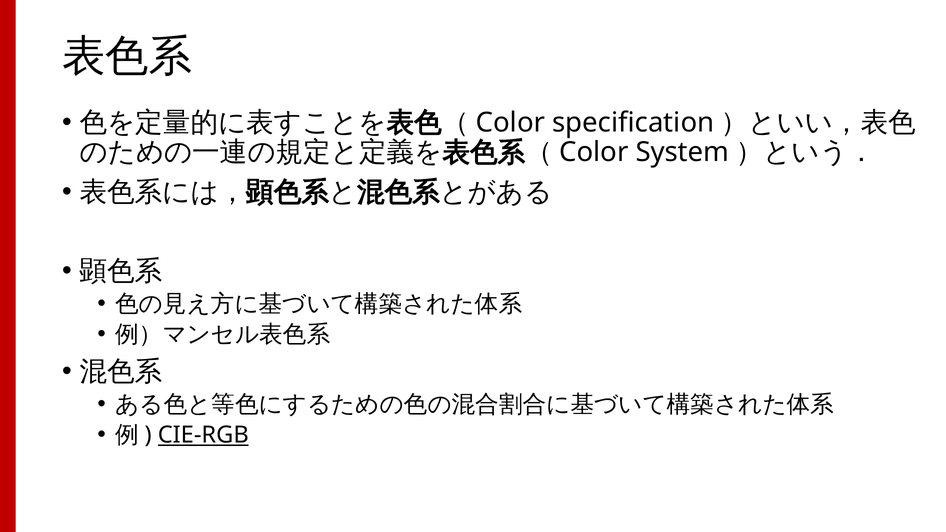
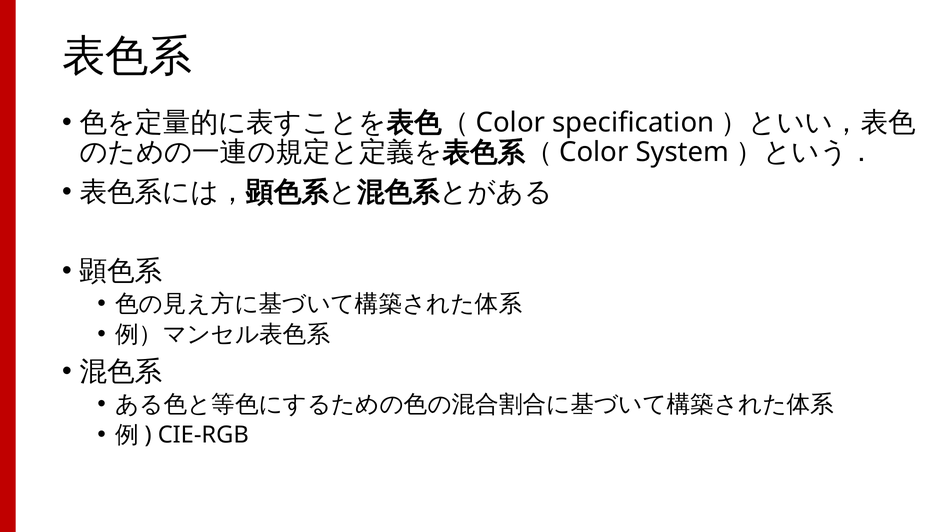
CIE-RGB underline: present -> none (203, 435)
